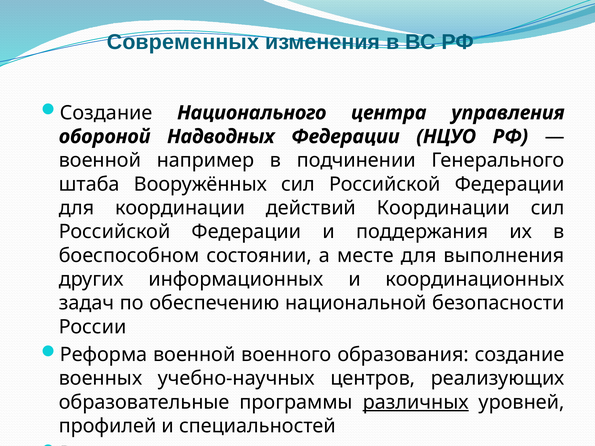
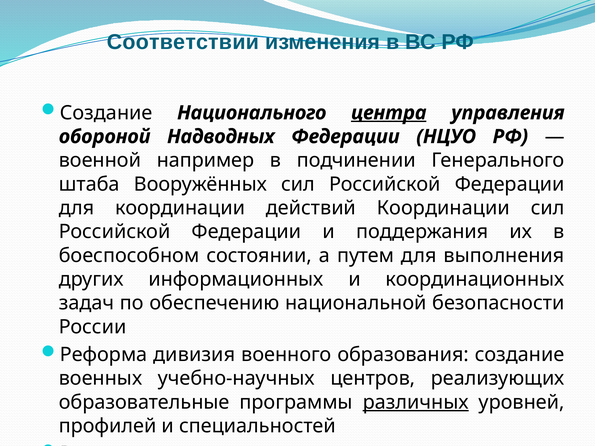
Современных: Современных -> Соответствии (183, 42)
центра underline: none -> present (389, 113)
месте: месте -> путем (366, 256)
Реформа военной: военной -> дивизия (194, 355)
